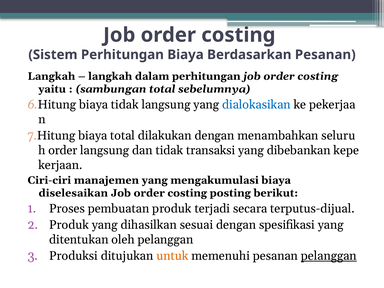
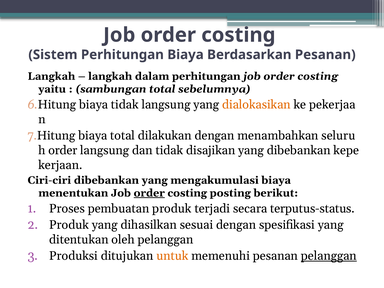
dialokasikan colour: blue -> orange (256, 105)
transaksi: transaksi -> disajikan (211, 150)
Ciri-ciri manajemen: manajemen -> dibebankan (106, 180)
diselesaikan: diselesaikan -> menentukan (73, 193)
order underline: none -> present (149, 193)
terputus-dijual: terputus-dijual -> terputus-status (312, 208)
